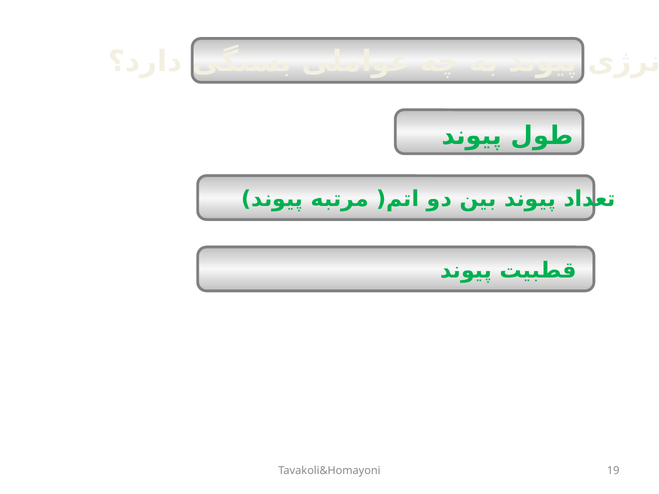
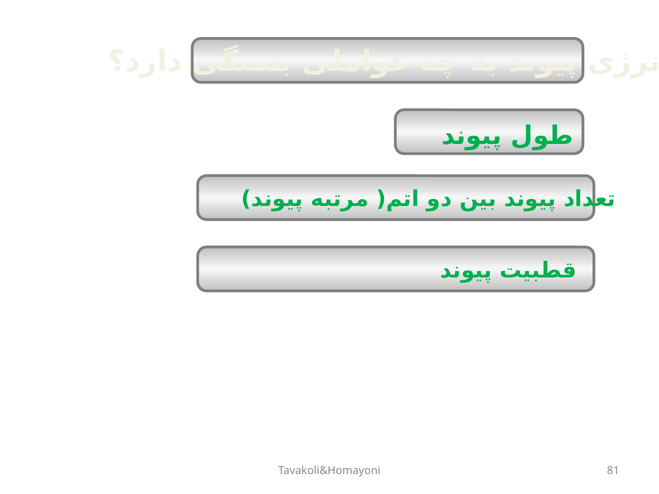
19: 19 -> 81 (613, 471)
